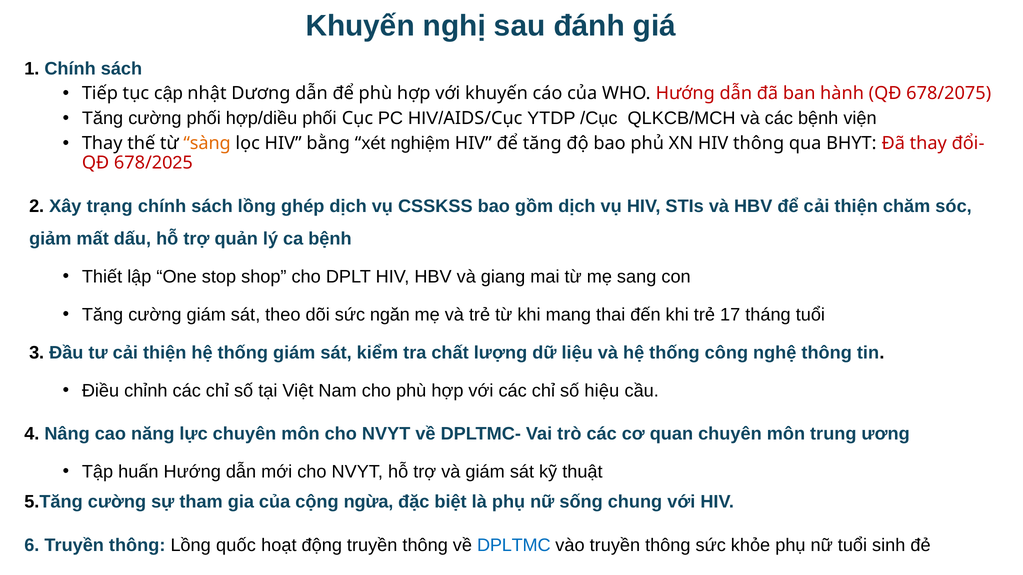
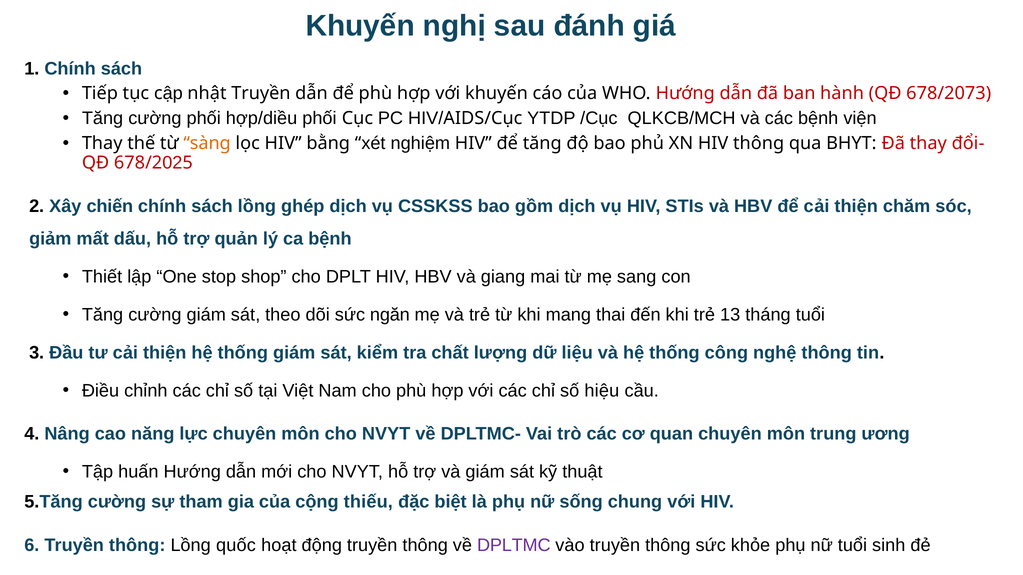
nhật Dương: Dương -> Truyền (261, 94)
678/2075: 678/2075 -> 678/2073 (949, 94)
trạng: trạng -> chiến (110, 206)
17: 17 -> 13 (730, 315)
ngừa: ngừa -> thiếu (368, 502)
DPLTMC colour: blue -> purple (514, 546)
